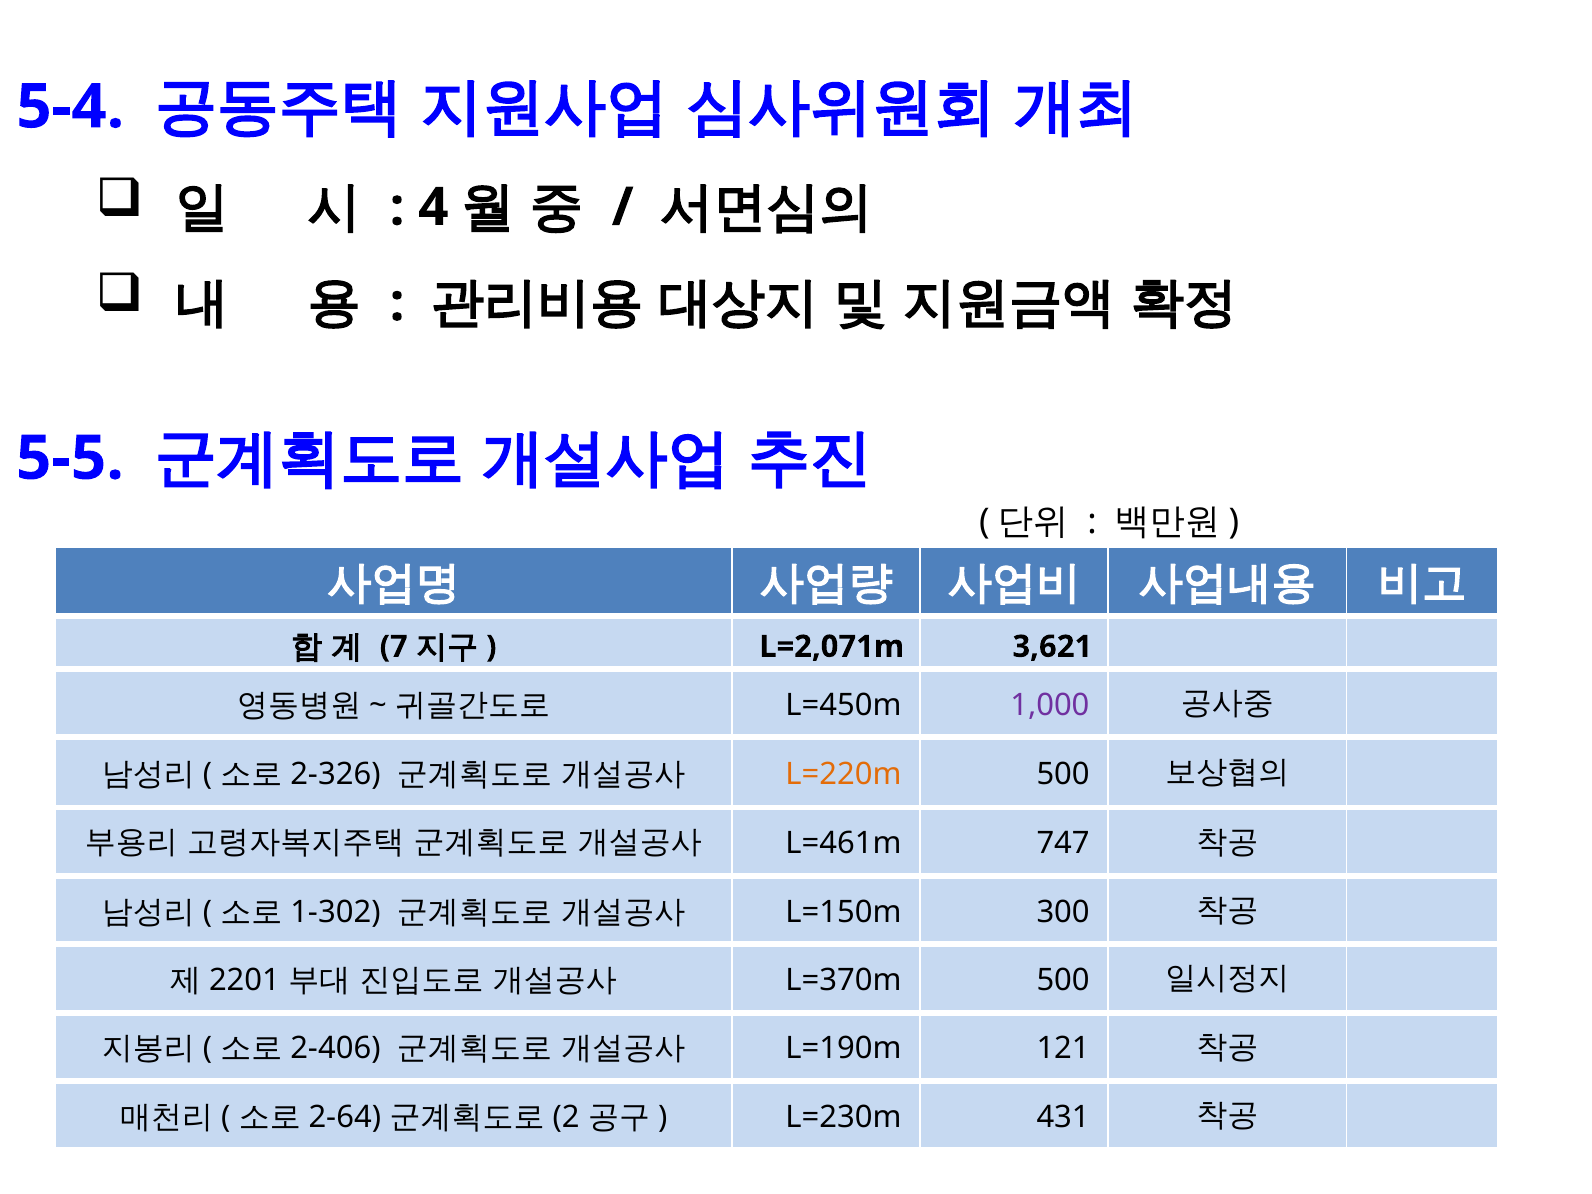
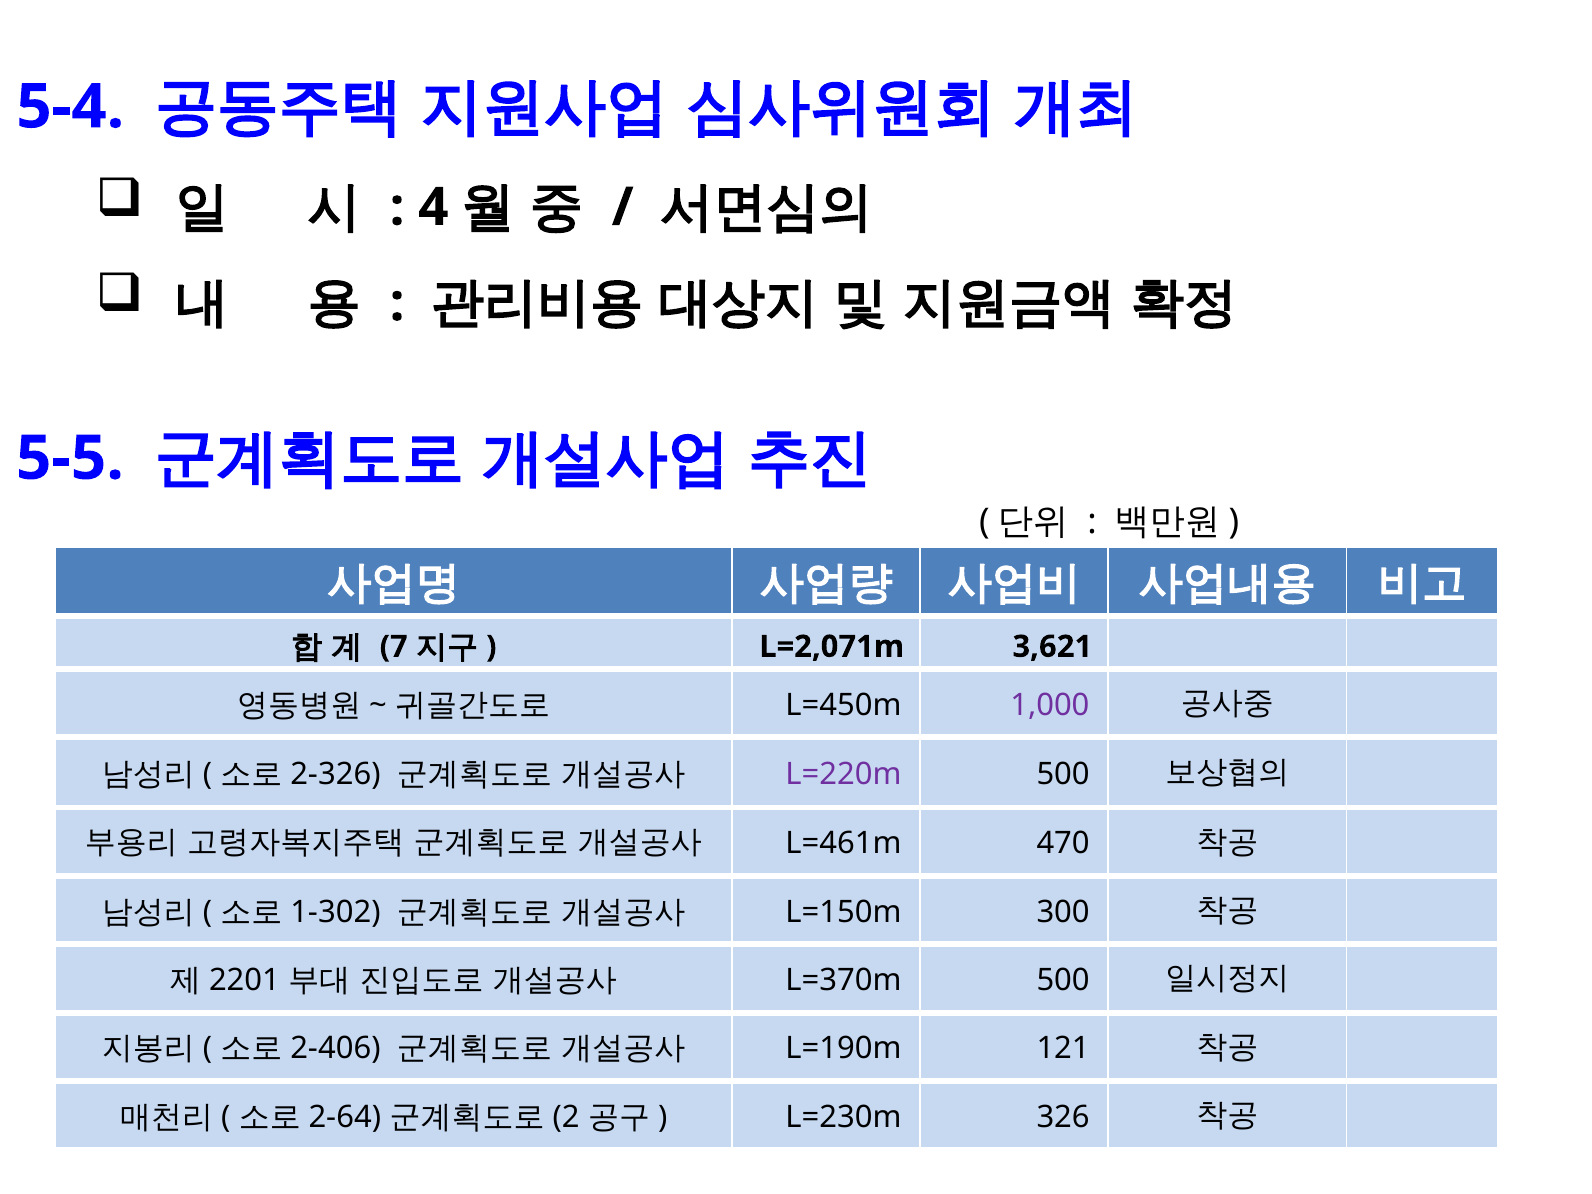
L=220m colour: orange -> purple (843, 774)
747: 747 -> 470 (1063, 844)
431: 431 -> 326 (1063, 1117)
